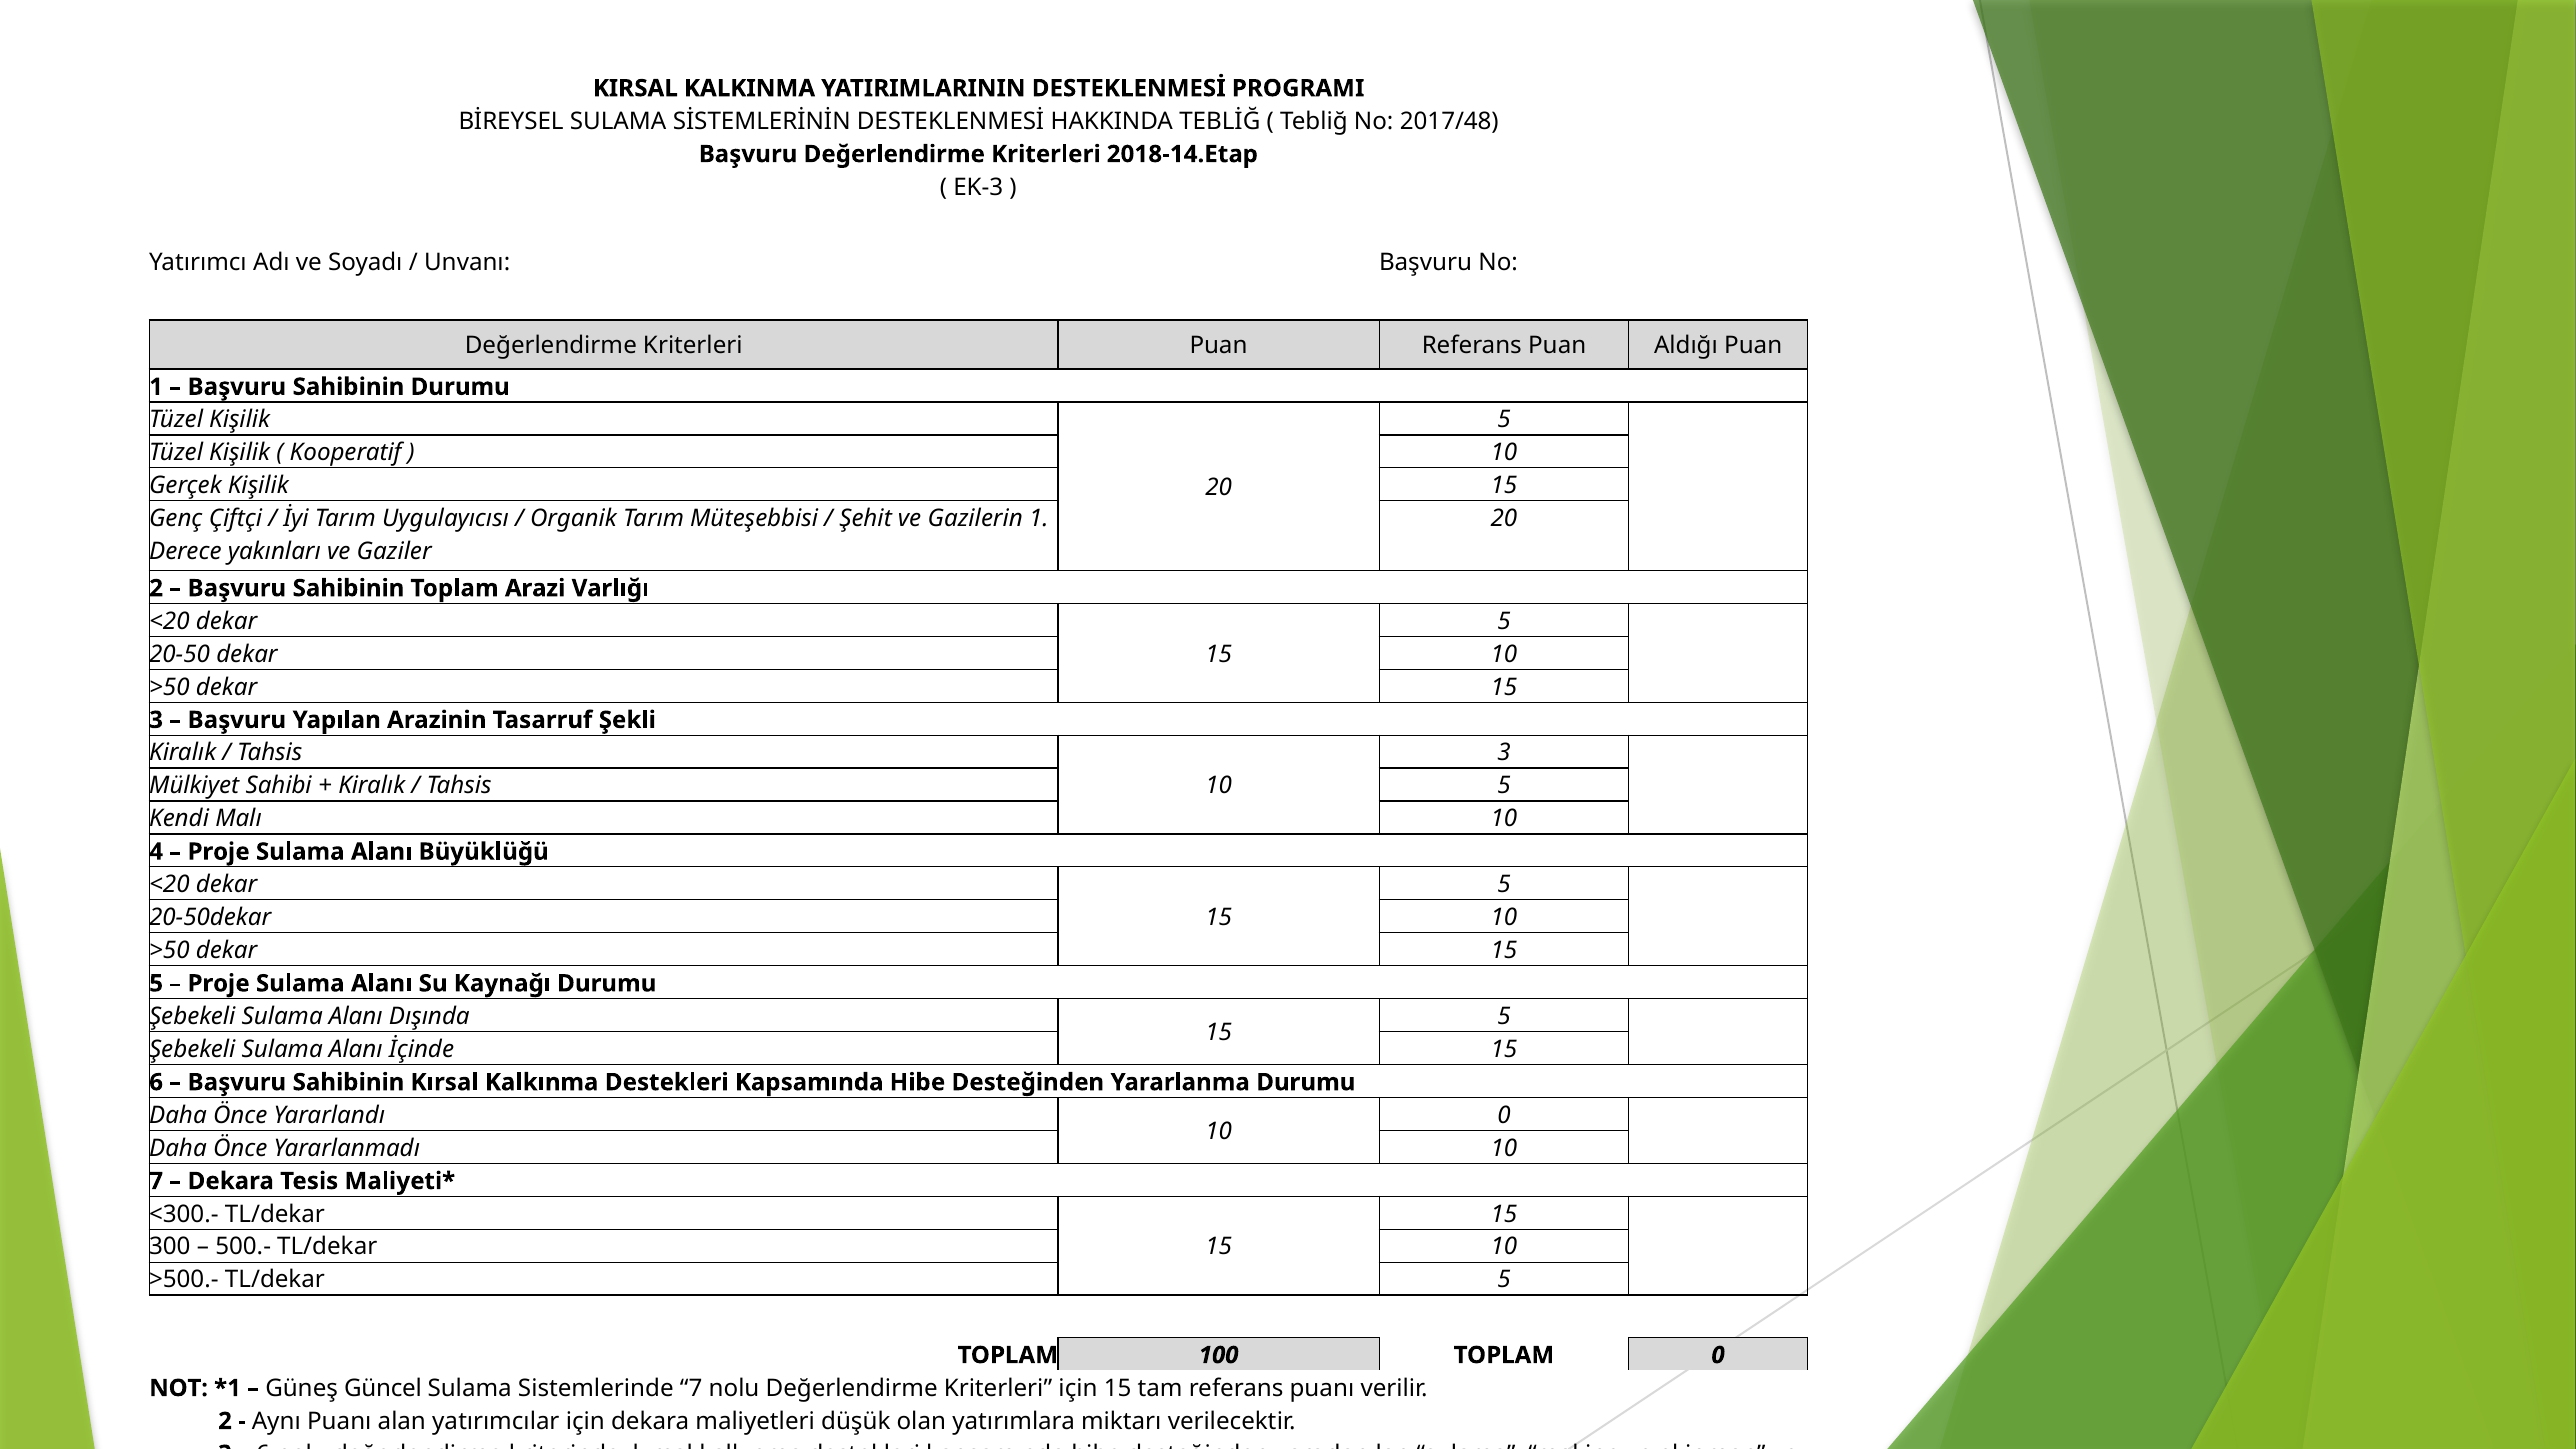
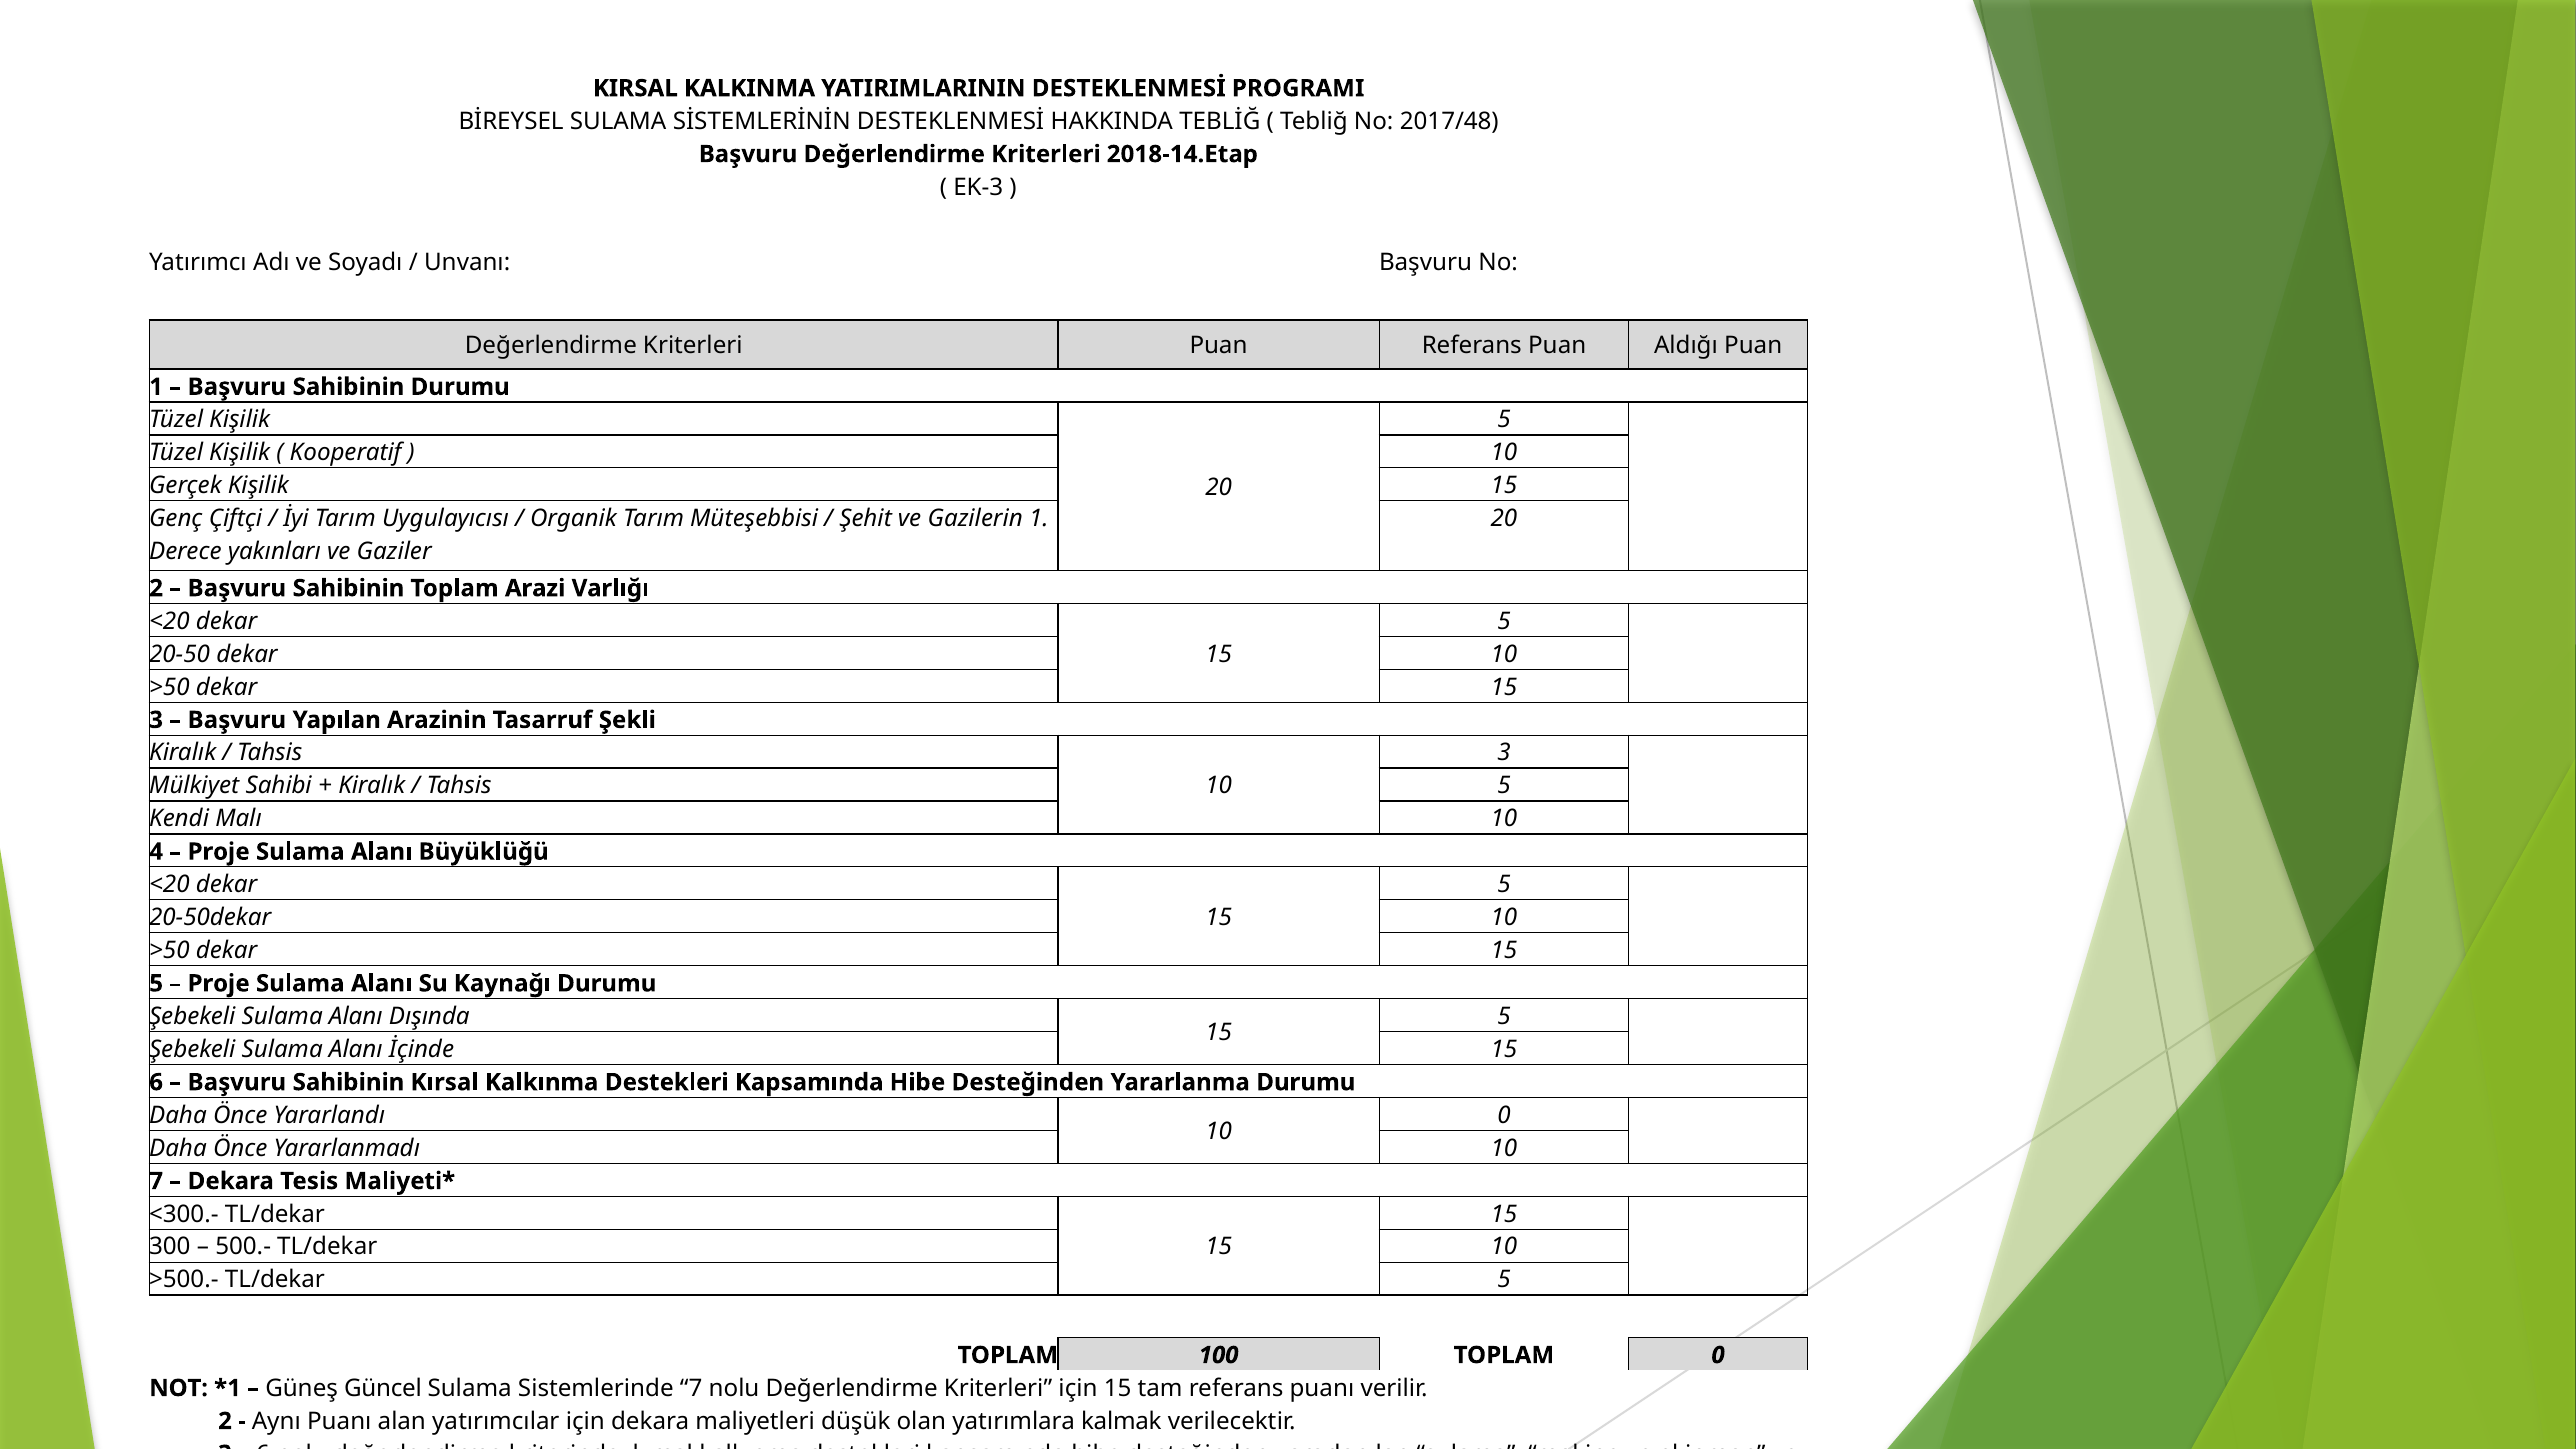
miktarı: miktarı -> kalmak (1121, 1421)
